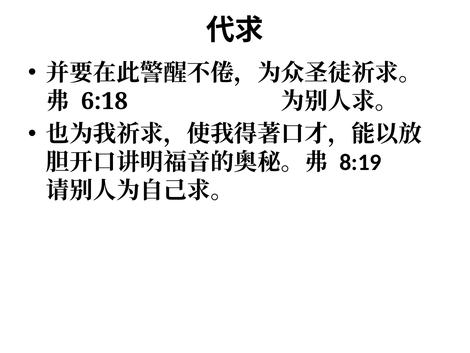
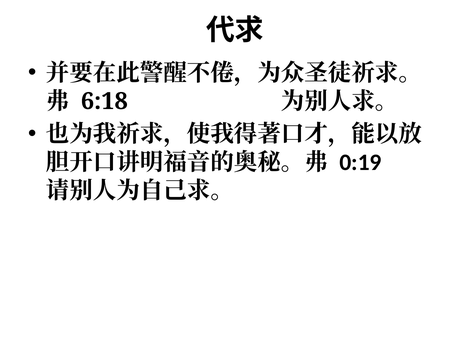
8:19: 8:19 -> 0:19 (360, 162)
